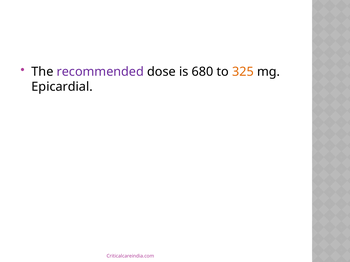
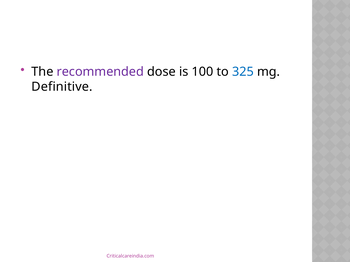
680: 680 -> 100 (202, 72)
325 colour: orange -> blue (243, 72)
Epicardial: Epicardial -> Definitive (62, 87)
